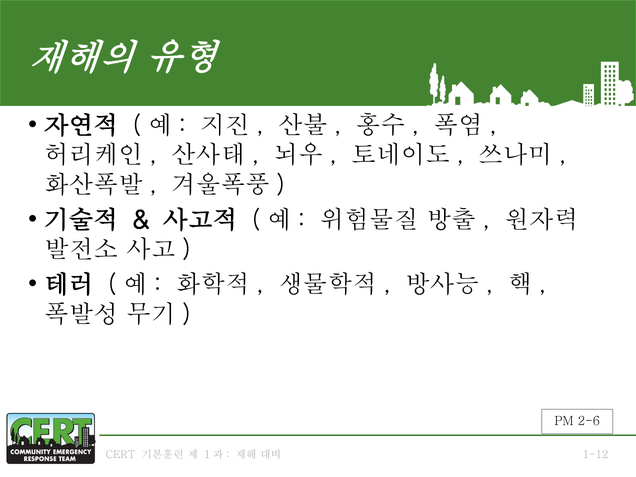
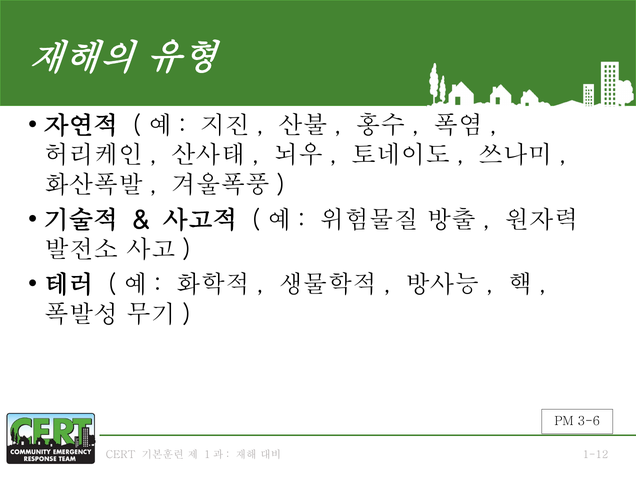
2-6: 2-6 -> 3-6 (589, 421)
